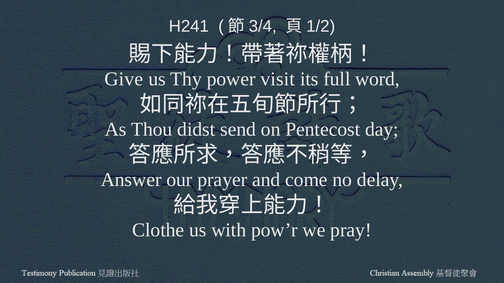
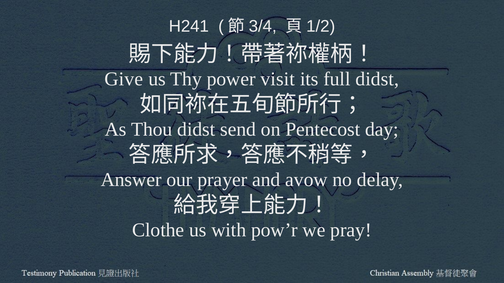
full word: word -> didst (377, 79)
come: come -> avow (306, 180)
